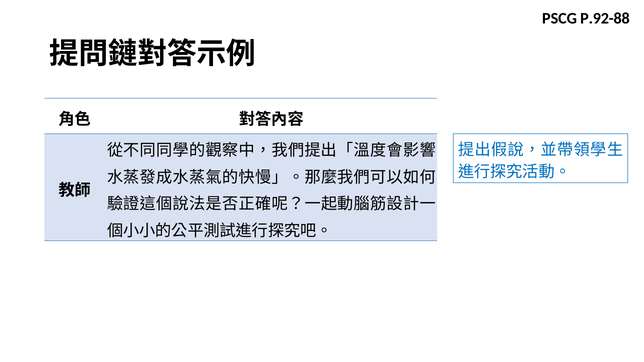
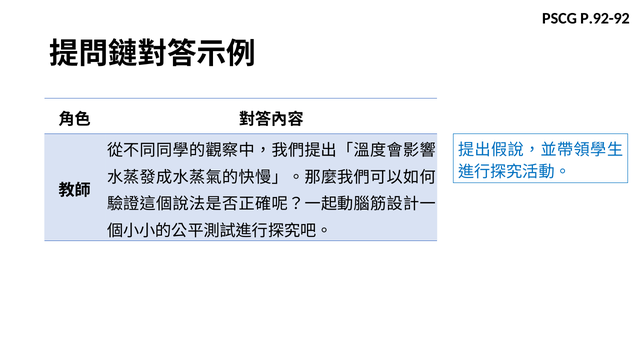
P.92-88: P.92-88 -> P.92-92 (605, 19)
